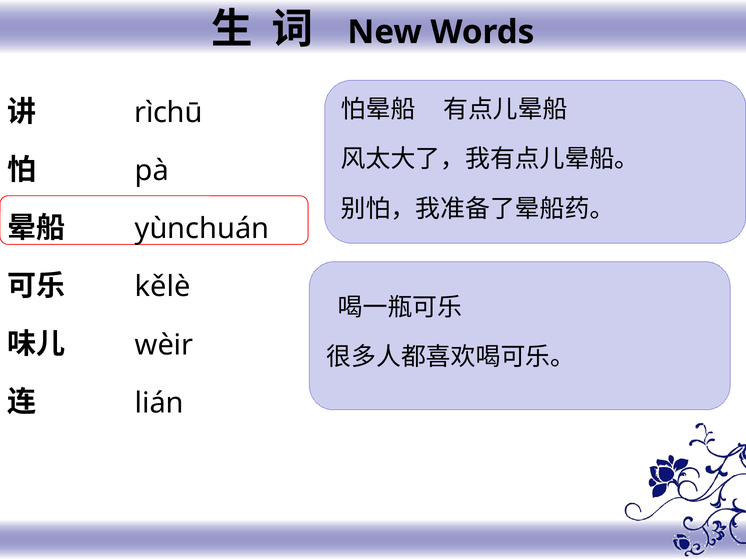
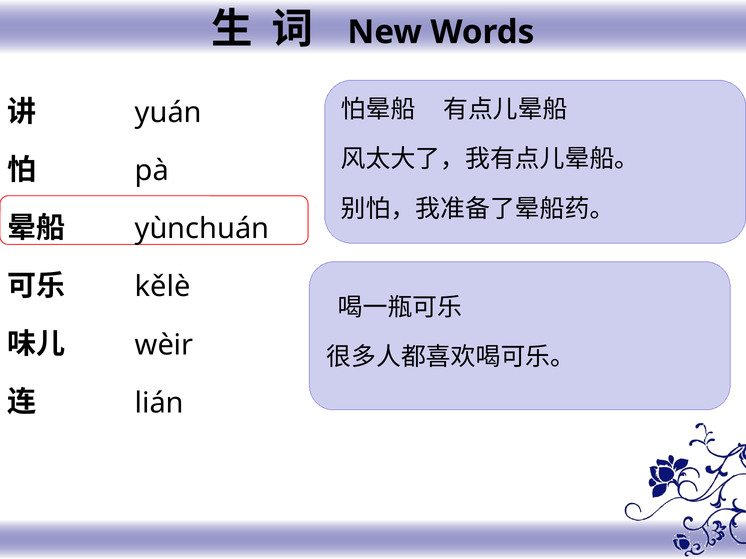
rìchū: rìchū -> yuán (168, 113)
